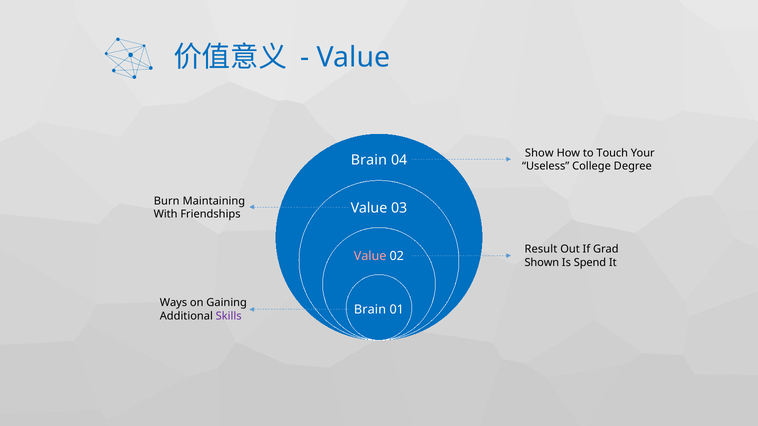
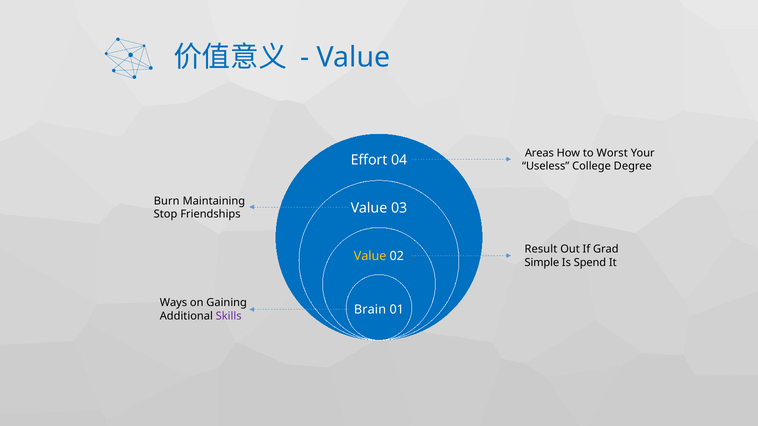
Show: Show -> Areas (539, 153)
Touch: Touch -> Worst (612, 153)
Brain: Brain -> Effort (369, 160)
With: With -> Stop (166, 214)
Value colour: pink -> yellow (370, 256)
Shown: Shown -> Simple (542, 263)
